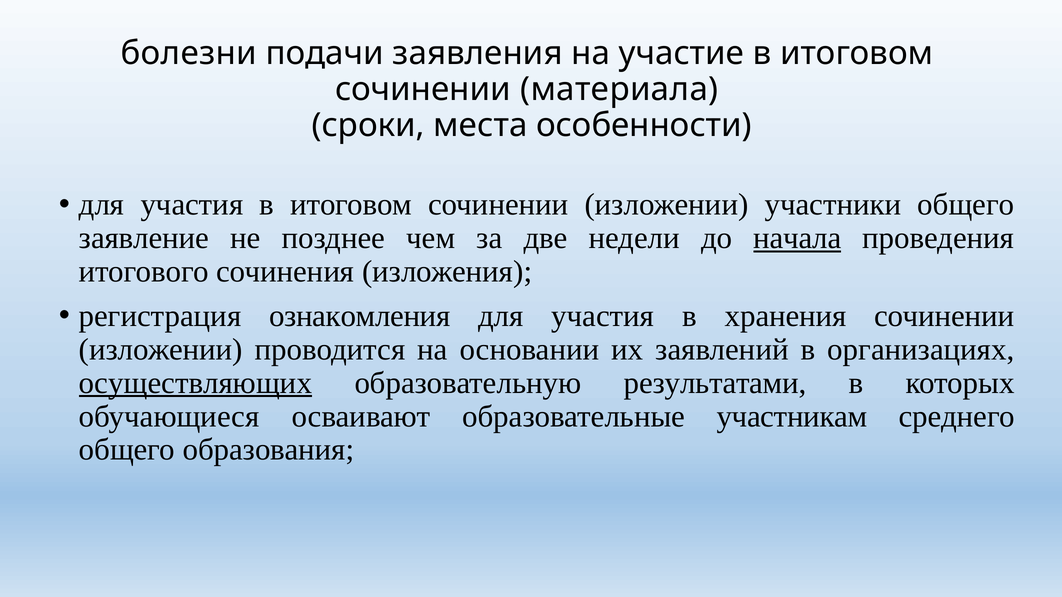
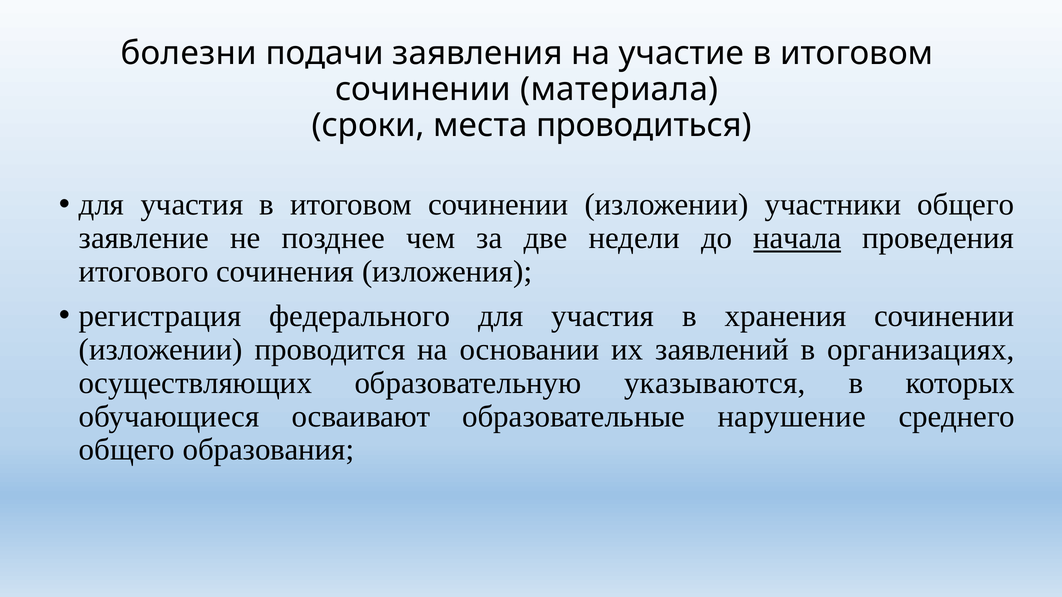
особенности: особенности -> проводиться (644, 125)
ознакомления: ознакомления -> федерального (360, 316)
осуществляющих underline: present -> none (195, 383)
результатами: результатами -> указываются (715, 383)
участникам: участникам -> нарушение (792, 417)
